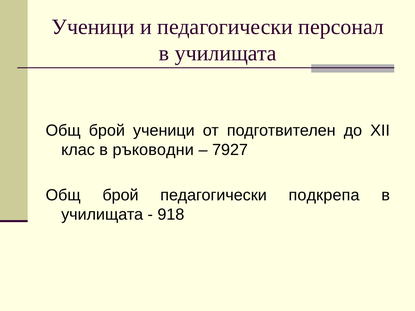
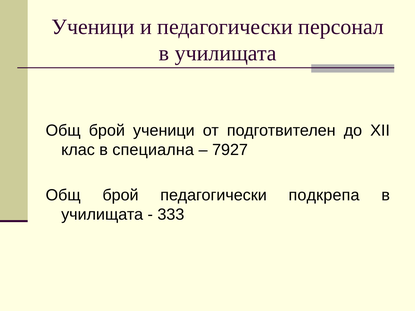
ръководни: ръководни -> специална (153, 150)
918: 918 -> 333 (171, 215)
